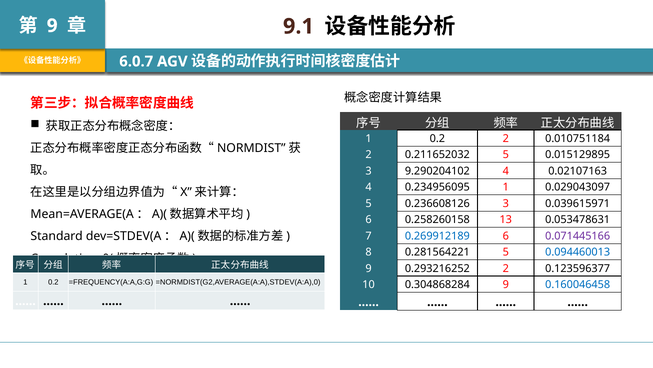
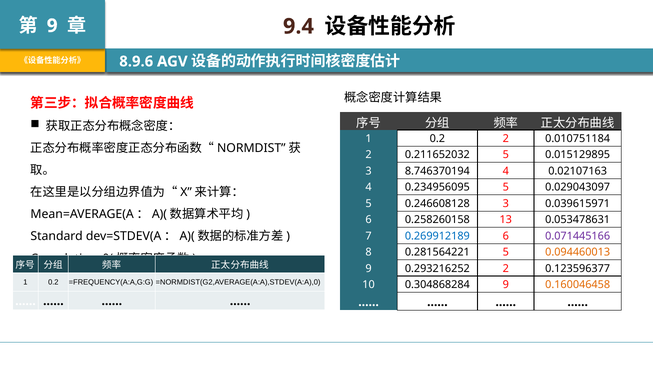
9.1: 9.1 -> 9.4 (298, 26)
6.0.7: 6.0.7 -> 8.9.6 (136, 61)
9.290204102: 9.290204102 -> 8.746370194 (437, 171)
0.234956095 1: 1 -> 5 (506, 187)
0.236608126: 0.236608126 -> 0.246608128 (437, 203)
0.094460013 colour: blue -> orange (578, 252)
0.160046458 colour: blue -> orange (578, 284)
